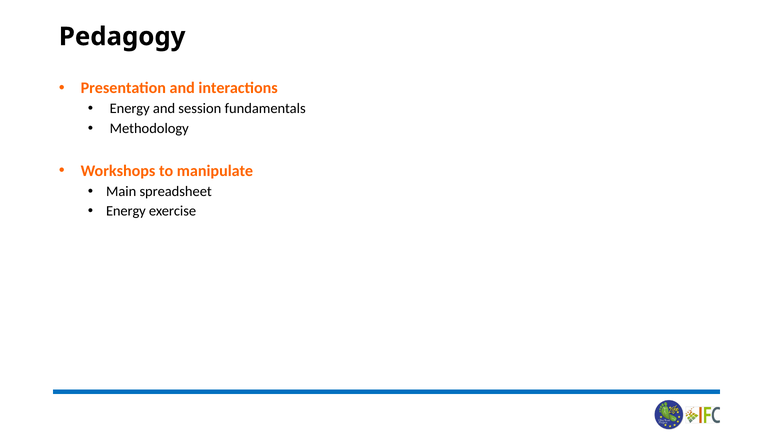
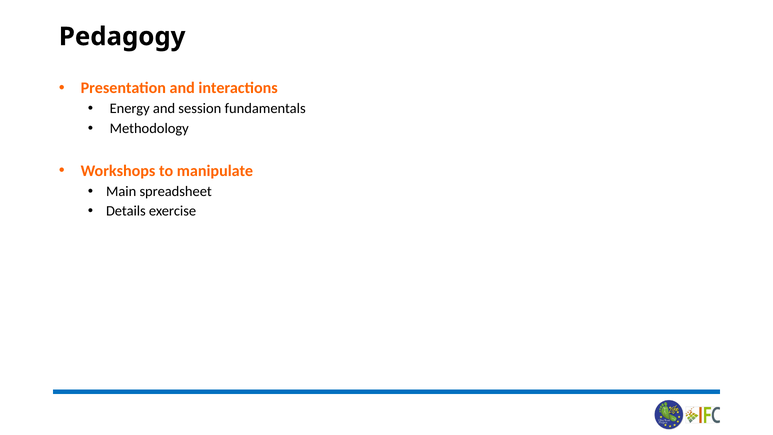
Energy: Energy -> Details (126, 211)
